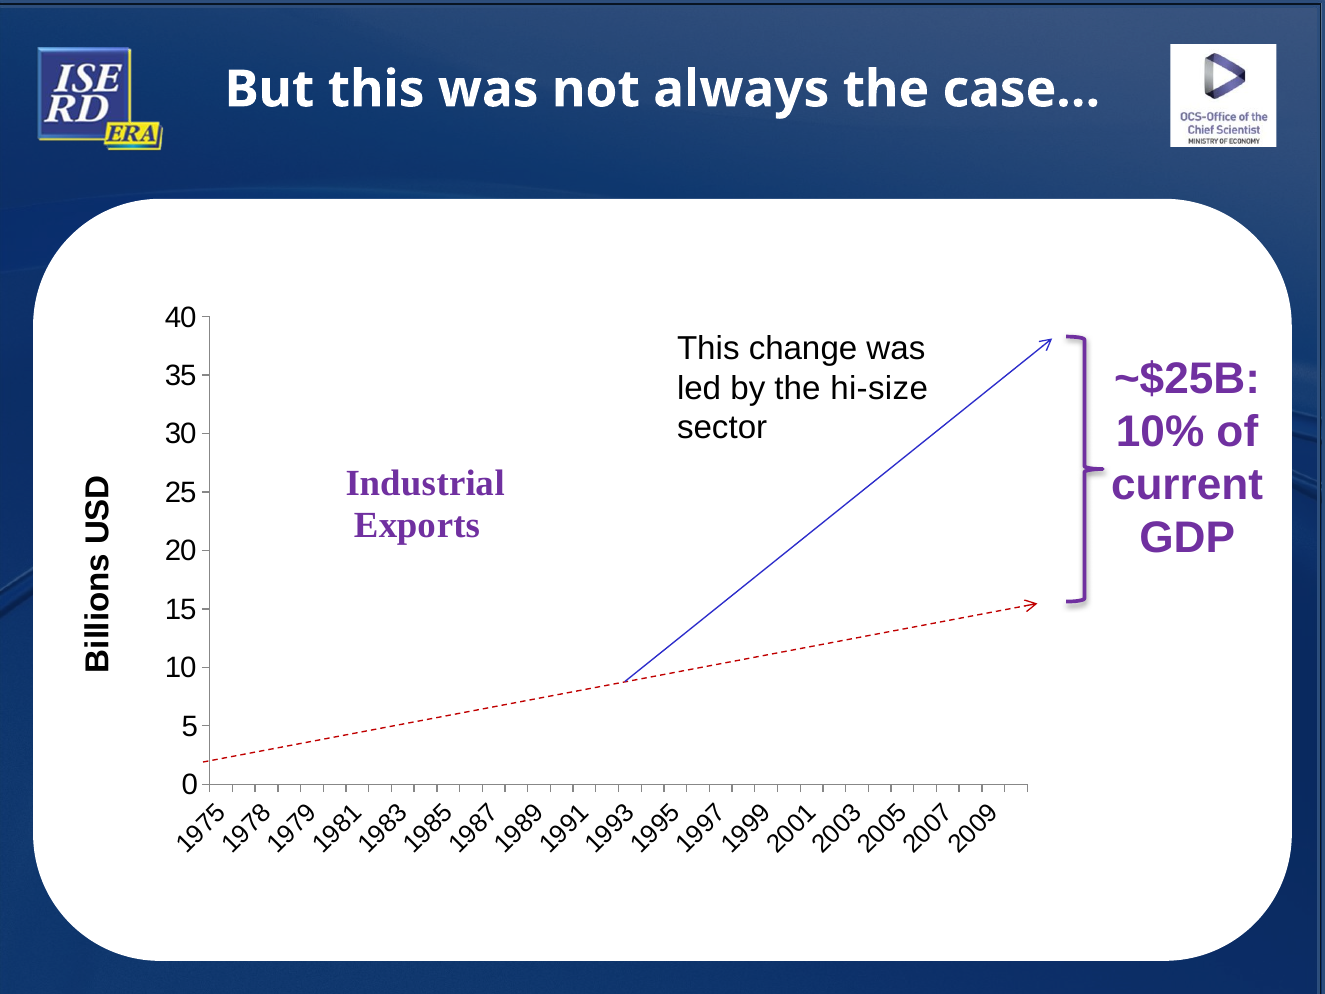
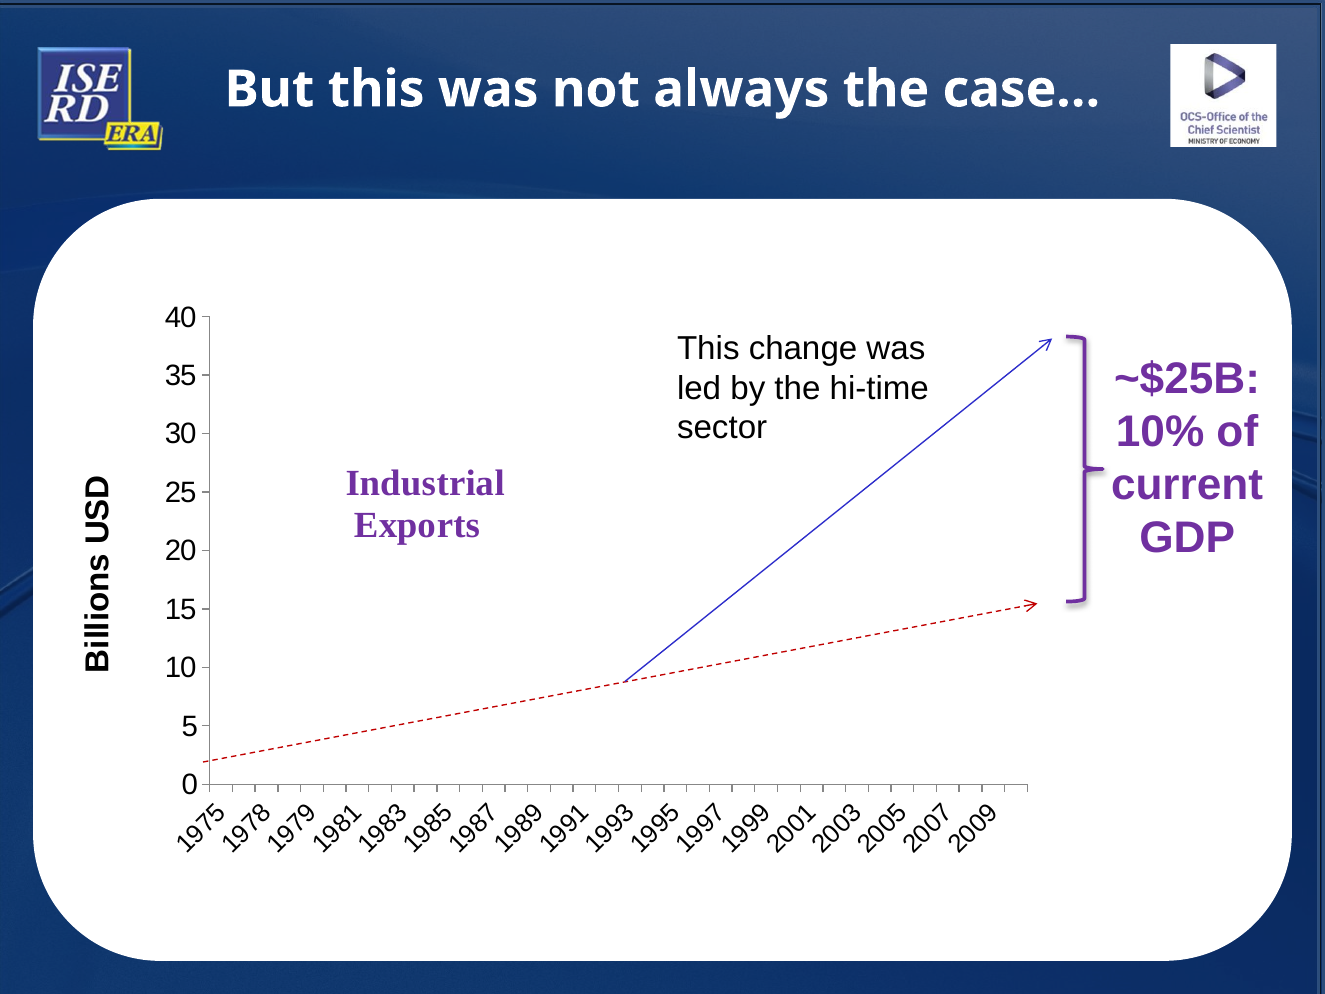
hi-size: hi-size -> hi-time (879, 388)
